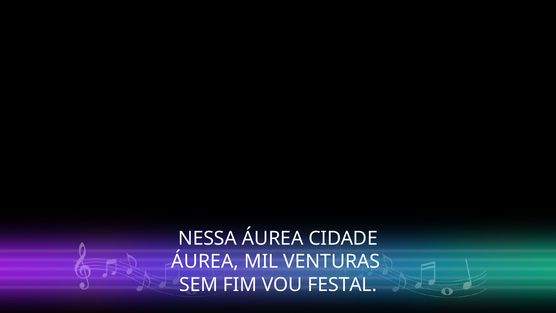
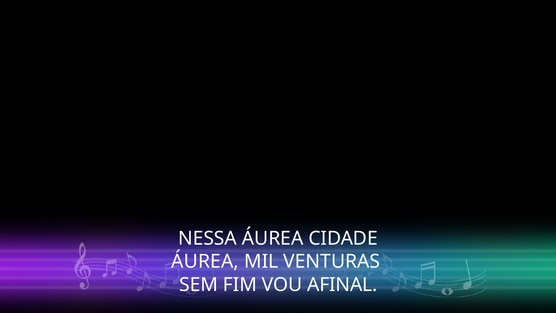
FESTAL: FESTAL -> AFINAL (342, 284)
